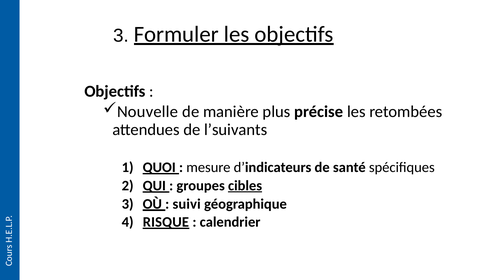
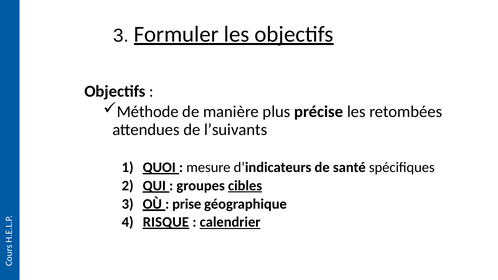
Nouvelle: Nouvelle -> Méthode (148, 112)
suivi: suivi -> prise (187, 204)
calendrier underline: none -> present (230, 222)
